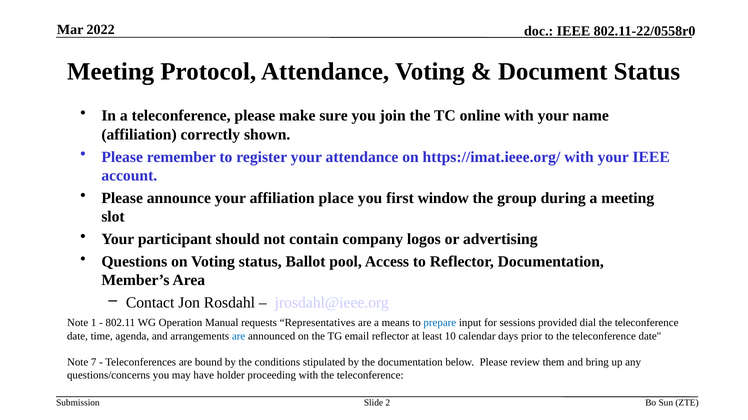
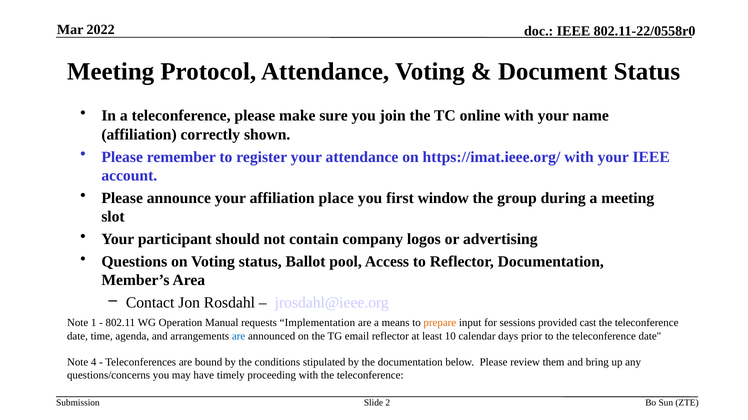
Representatives: Representatives -> Implementation (317, 323)
prepare colour: blue -> orange (440, 323)
dial: dial -> cast (588, 323)
7: 7 -> 4 (94, 363)
holder: holder -> timely (231, 376)
